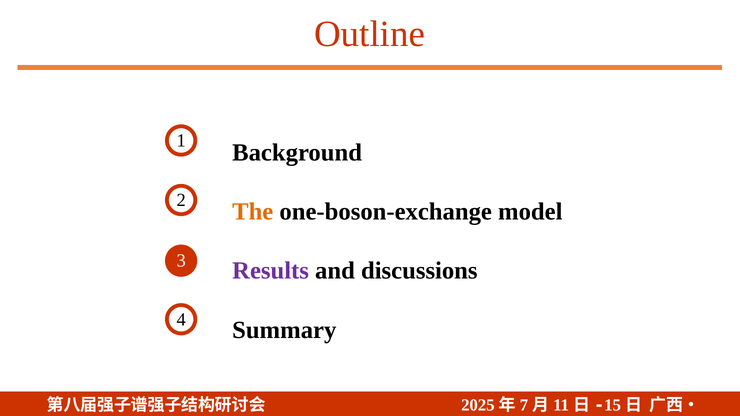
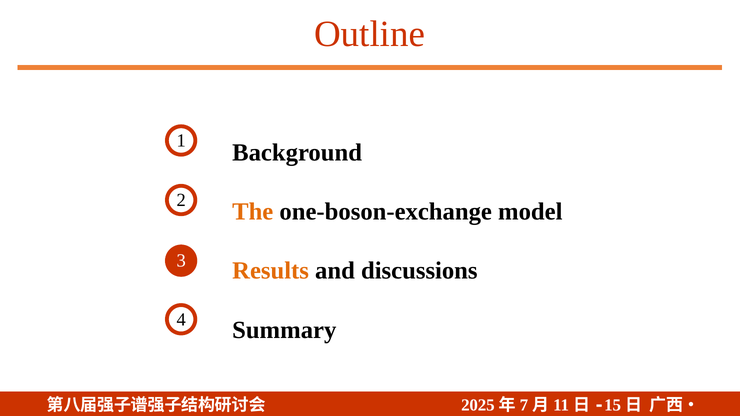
Results colour: purple -> orange (271, 271)
